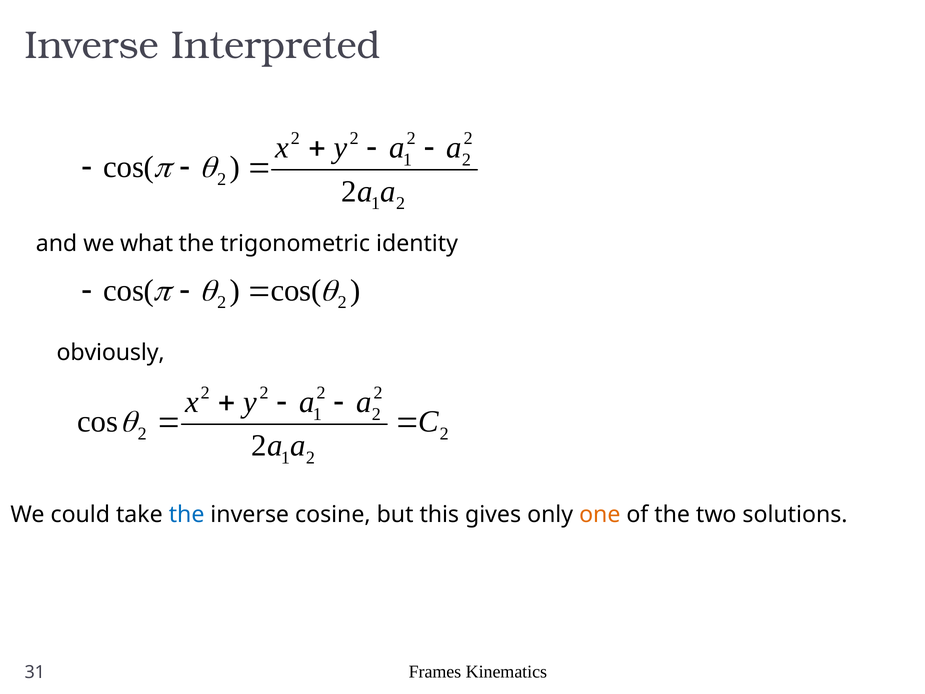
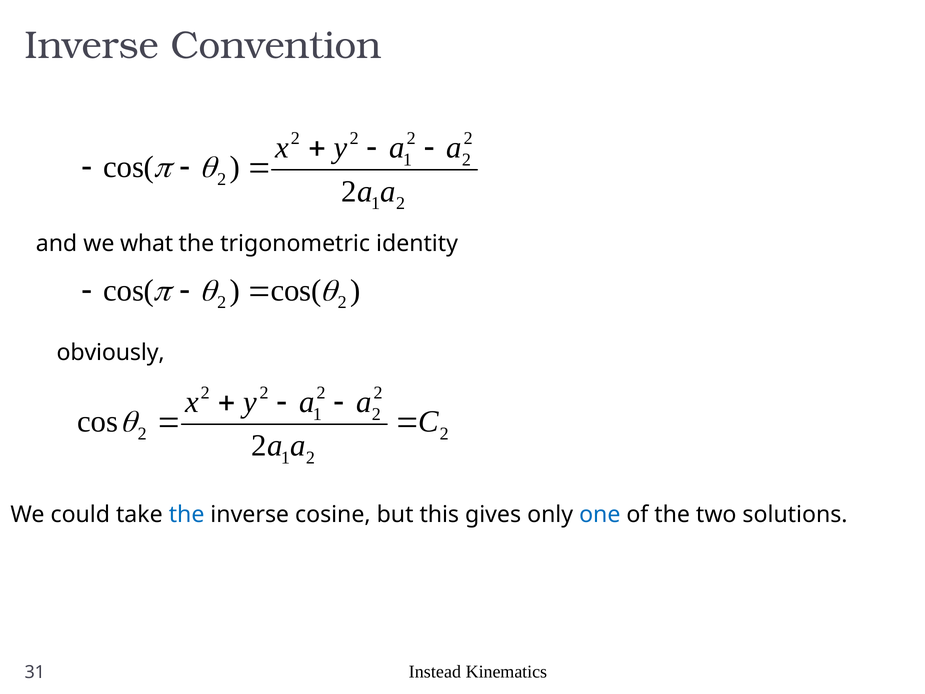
Interpreted: Interpreted -> Convention (276, 46)
one colour: orange -> blue (600, 515)
Frames: Frames -> Instead (435, 672)
